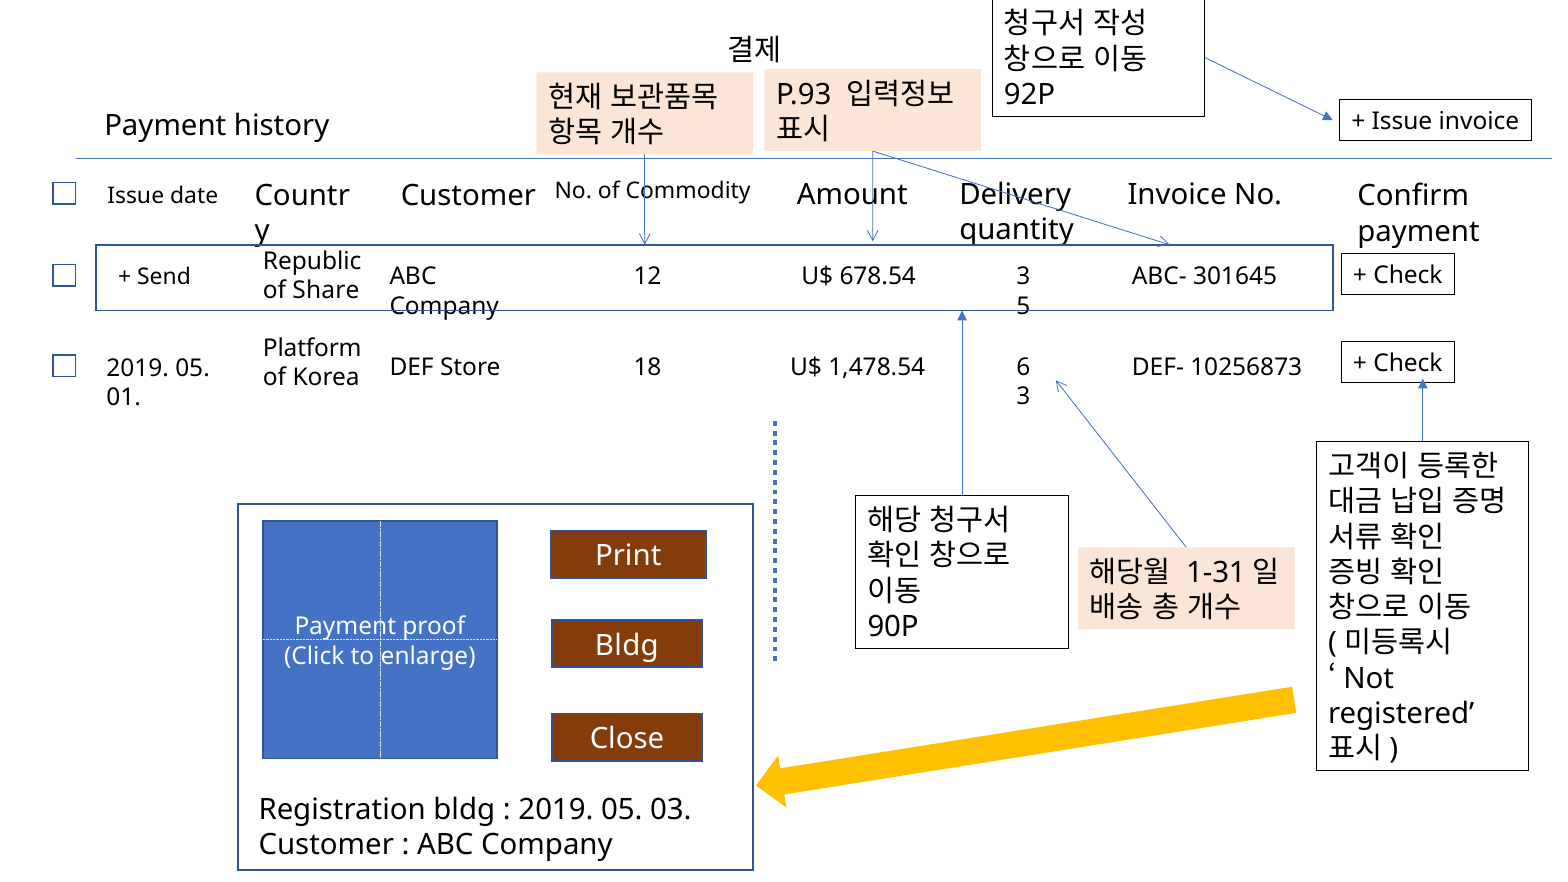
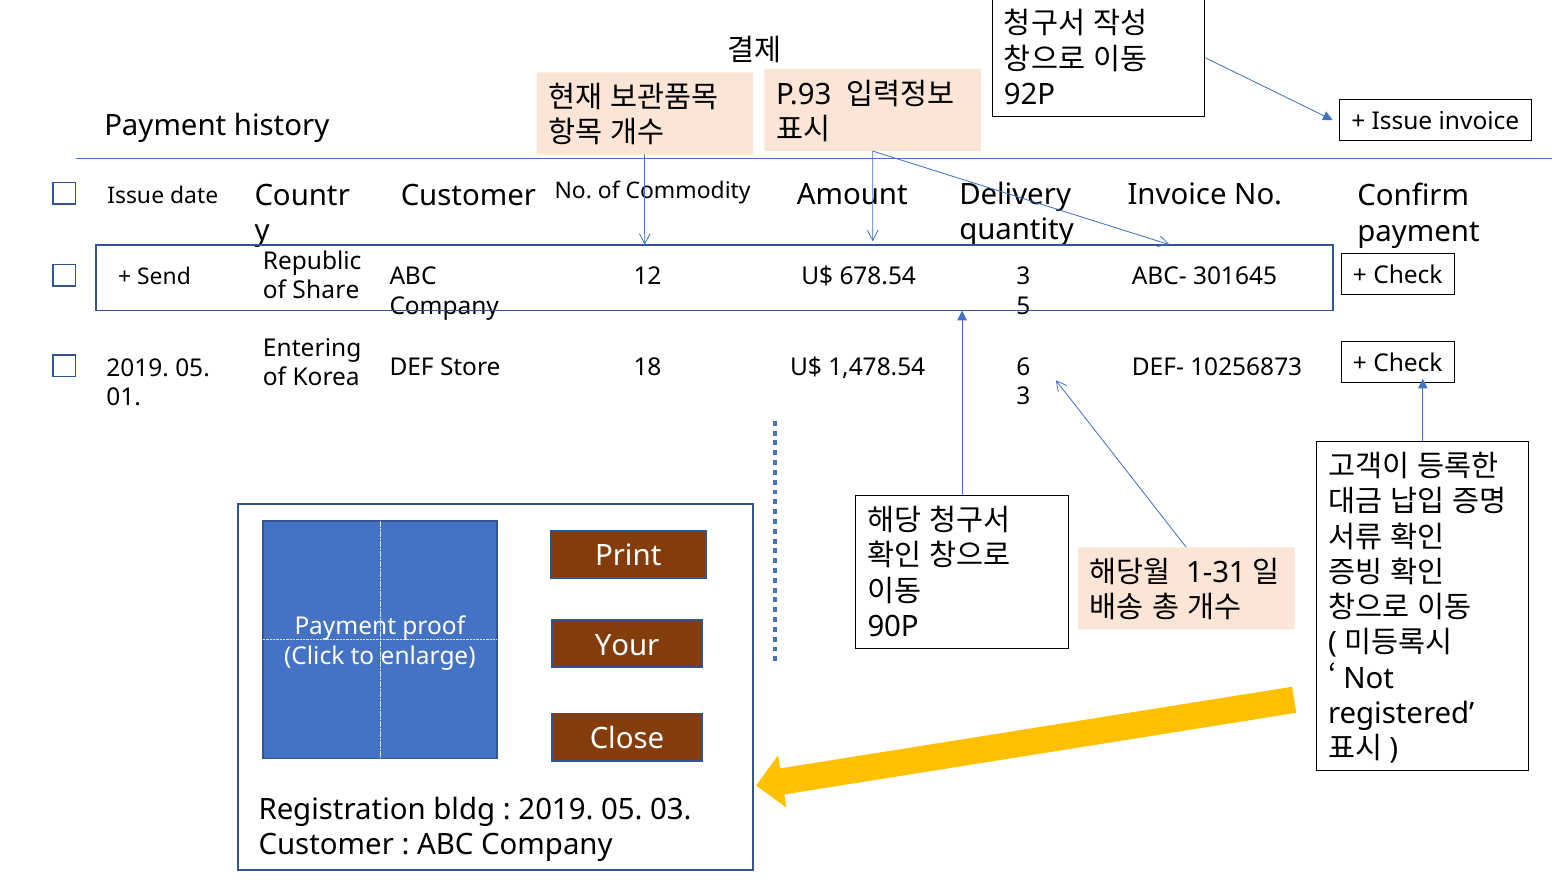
Platform: Platform -> Entering (312, 348)
Bldg: Bldg -> Your (627, 646)
